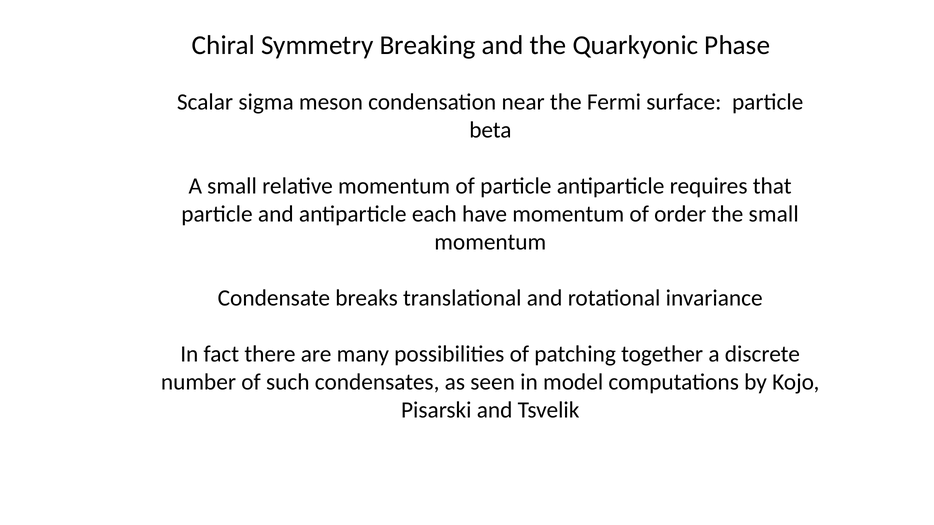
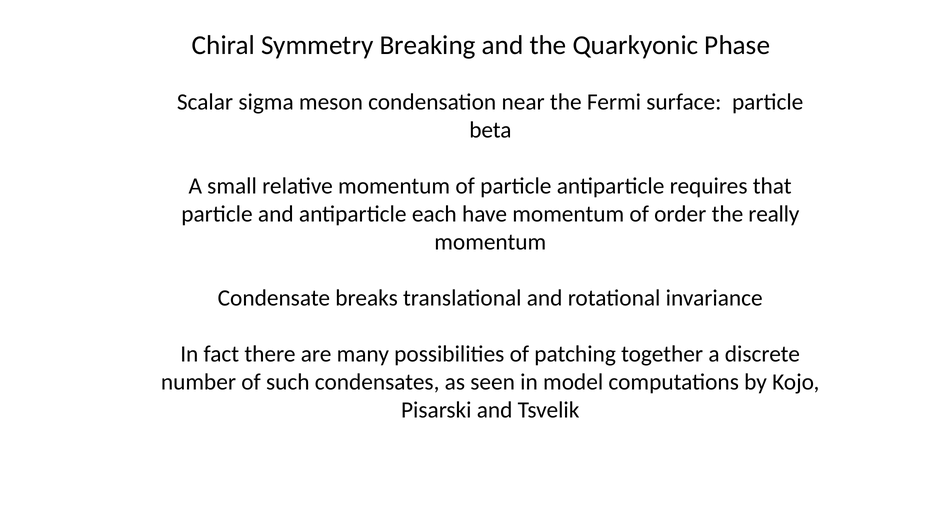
the small: small -> really (774, 214)
